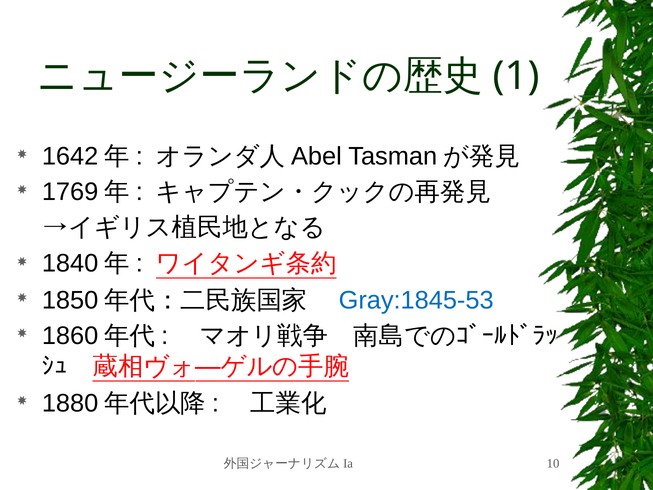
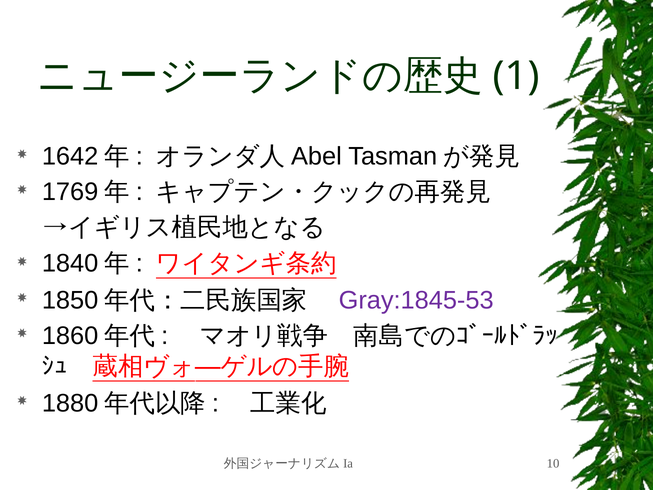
Gray:1845-53 colour: blue -> purple (416, 300)
